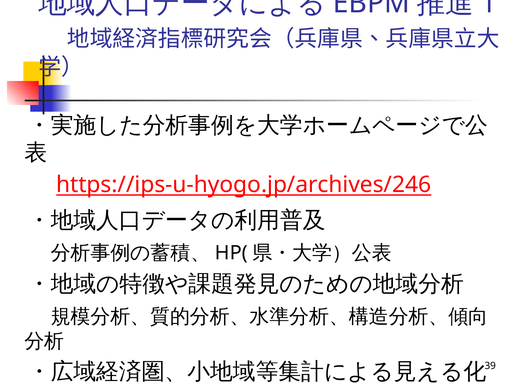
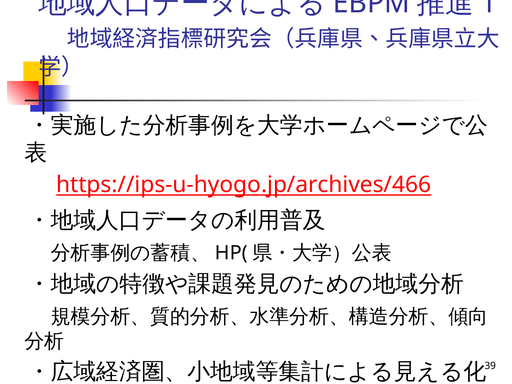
https://ips-u-hyogo.jp/archives/246: https://ips-u-hyogo.jp/archives/246 -> https://ips-u-hyogo.jp/archives/466 (244, 185)
